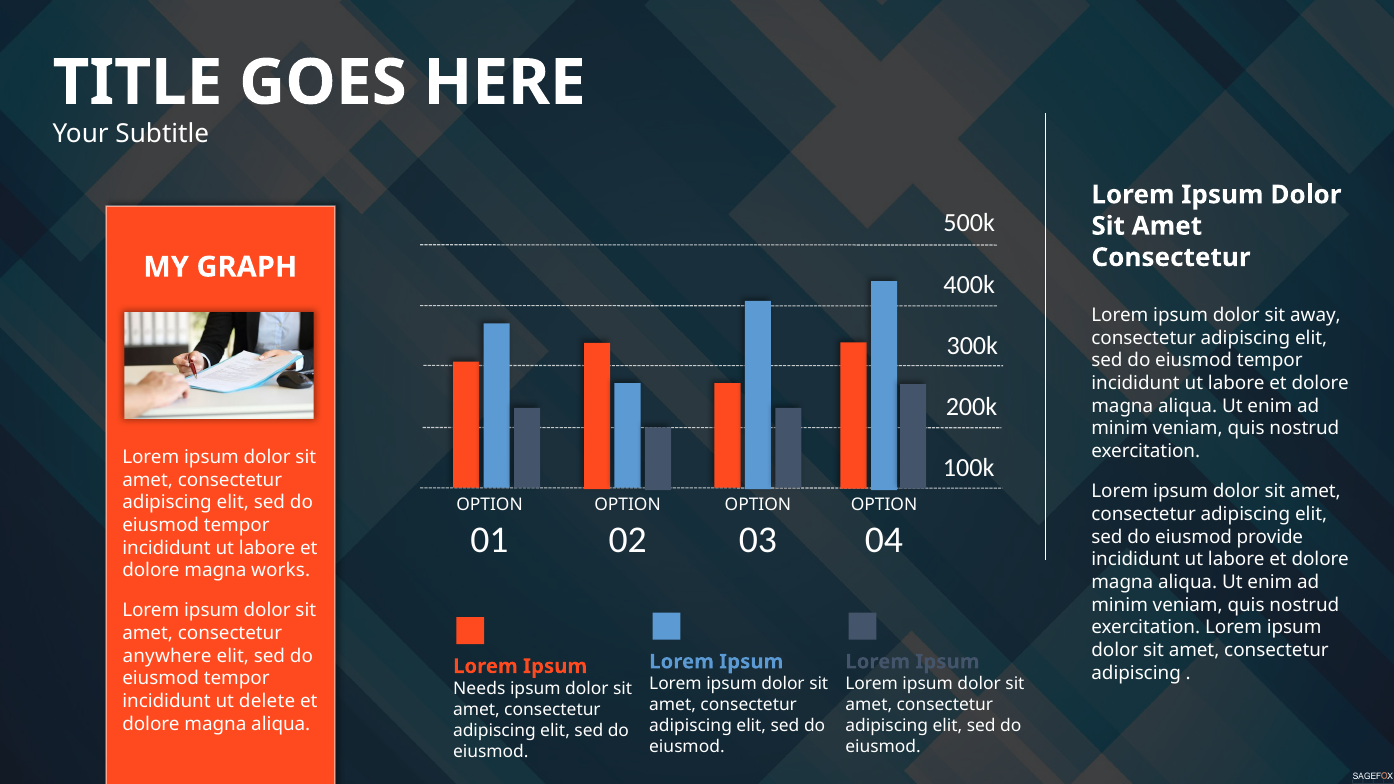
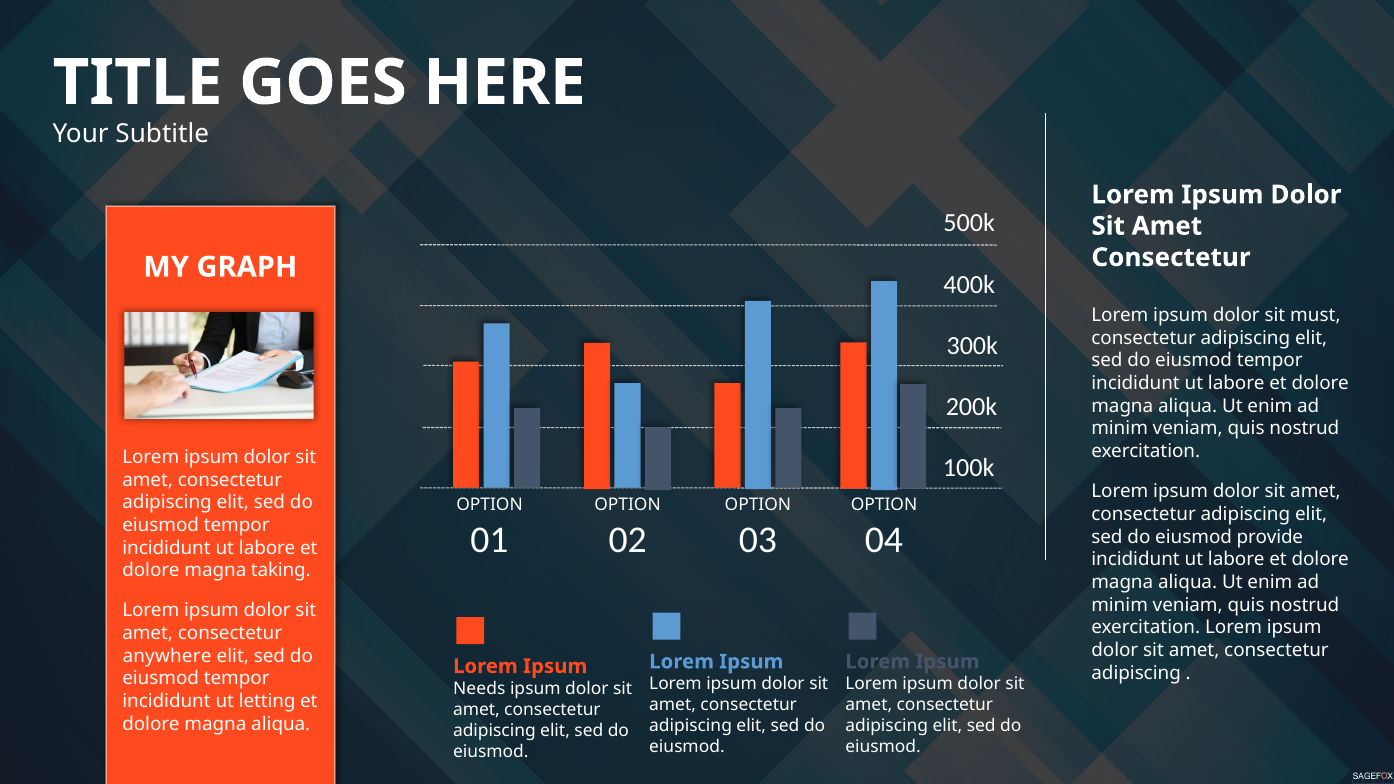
away: away -> must (1315, 315)
works: works -> taking (281, 571)
delete: delete -> letting (267, 701)
